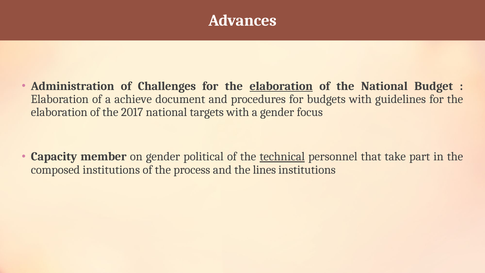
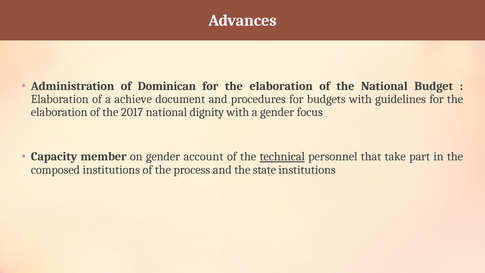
Challenges: Challenges -> Dominican (167, 86)
elaboration underline: present -> none (281, 86)
targets: targets -> dignity (207, 112)
political: political -> account (203, 157)
lines: lines -> state (264, 170)
